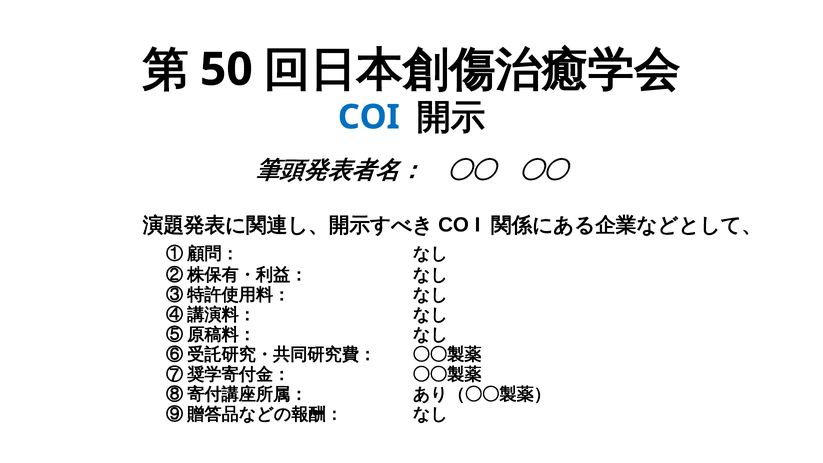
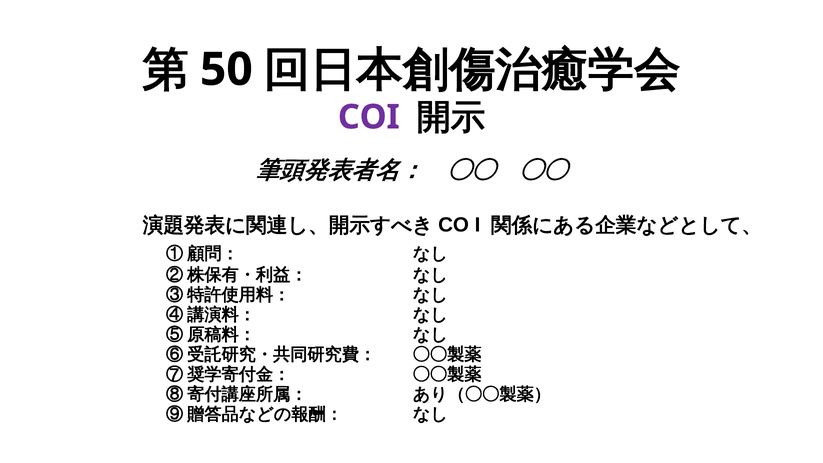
COI colour: blue -> purple (369, 117)
